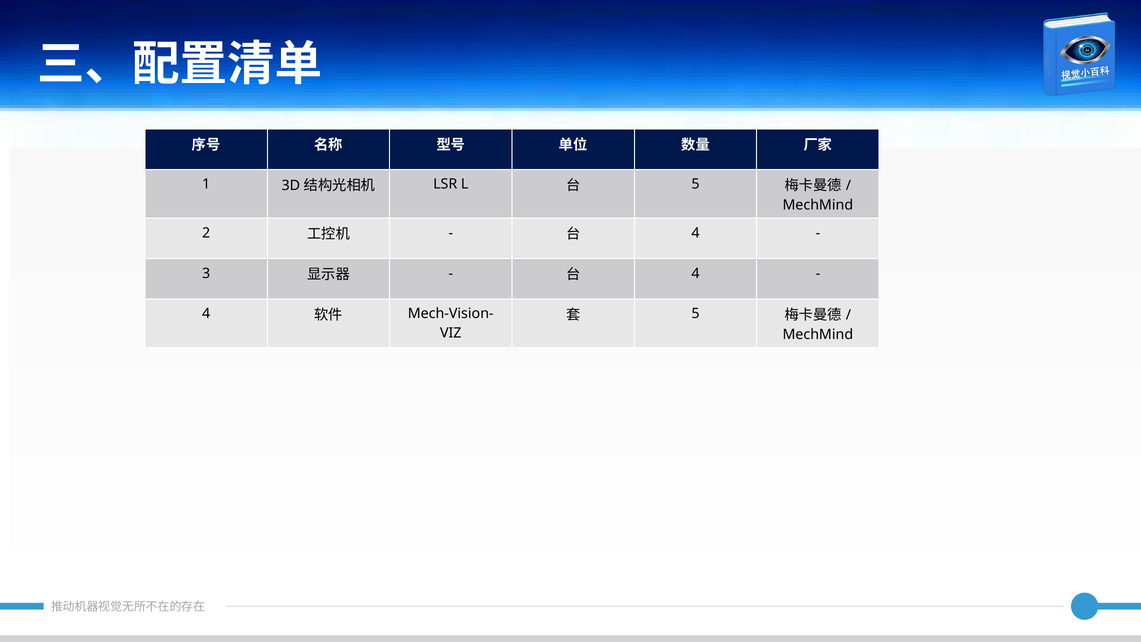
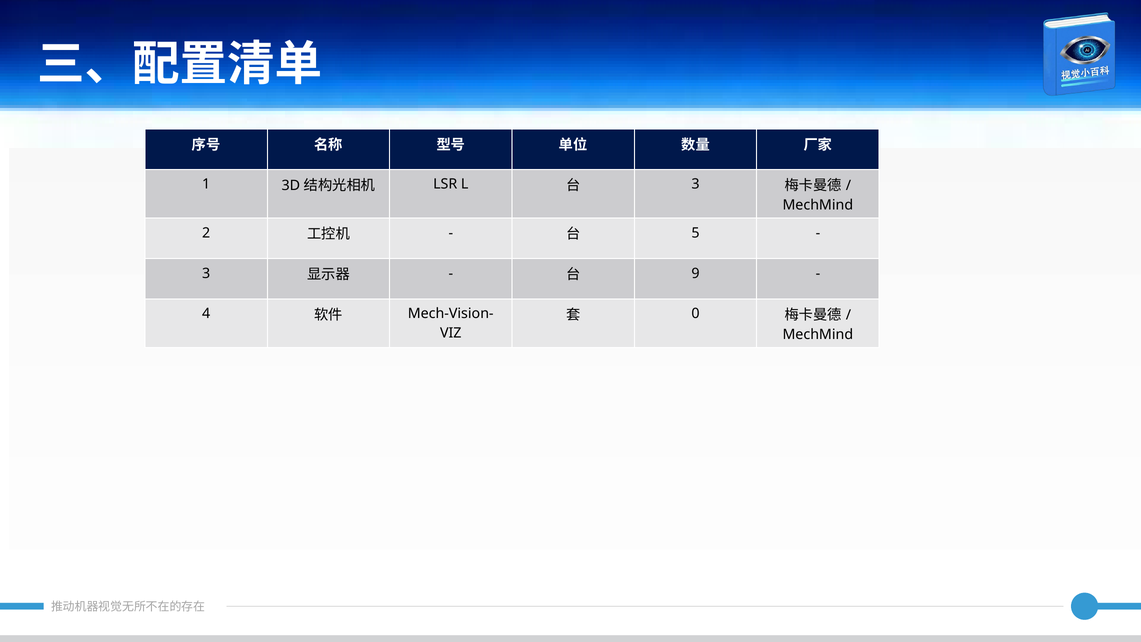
5: 5 -> 3 (696, 184)
4: 4 -> 5 (696, 233)
4: 4 -> 9 (696, 273)
5: 5 -> 0 (696, 314)
